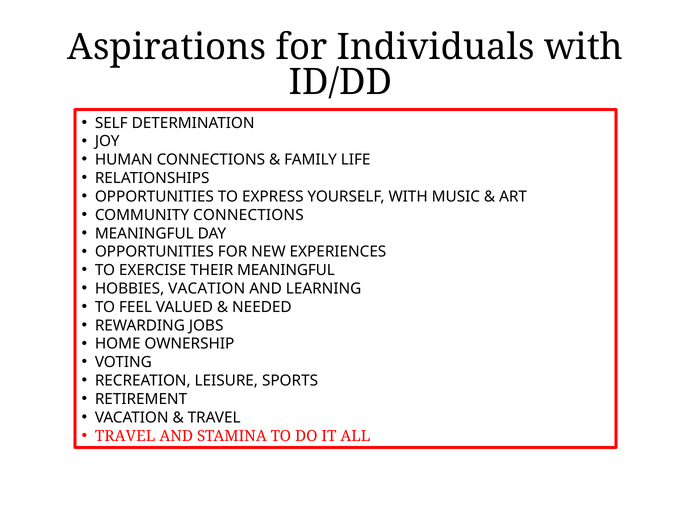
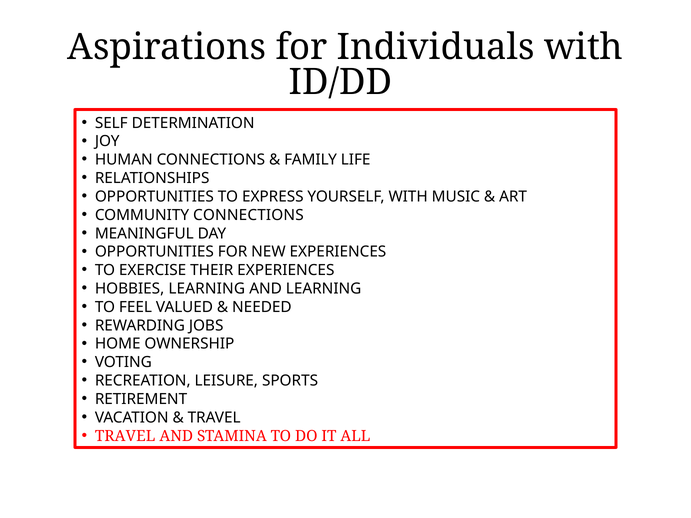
THEIR MEANINGFUL: MEANINGFUL -> EXPERIENCES (286, 270)
HOBBIES VACATION: VACATION -> LEARNING (207, 289)
